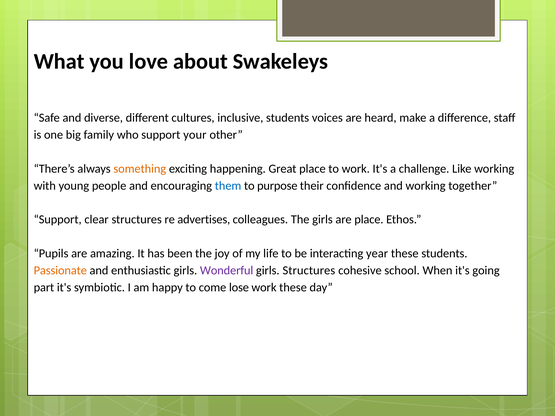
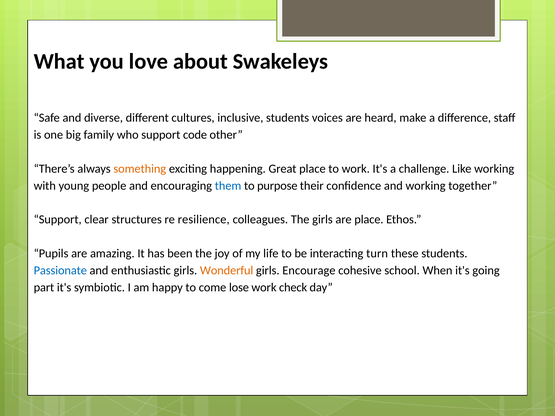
your: your -> code (195, 135)
advertises: advertises -> resilience (204, 220)
year: year -> turn (377, 254)
Passionate colour: orange -> blue (60, 271)
Wonderful colour: purple -> orange (227, 271)
girls Structures: Structures -> Encourage (309, 271)
work these: these -> check (293, 288)
